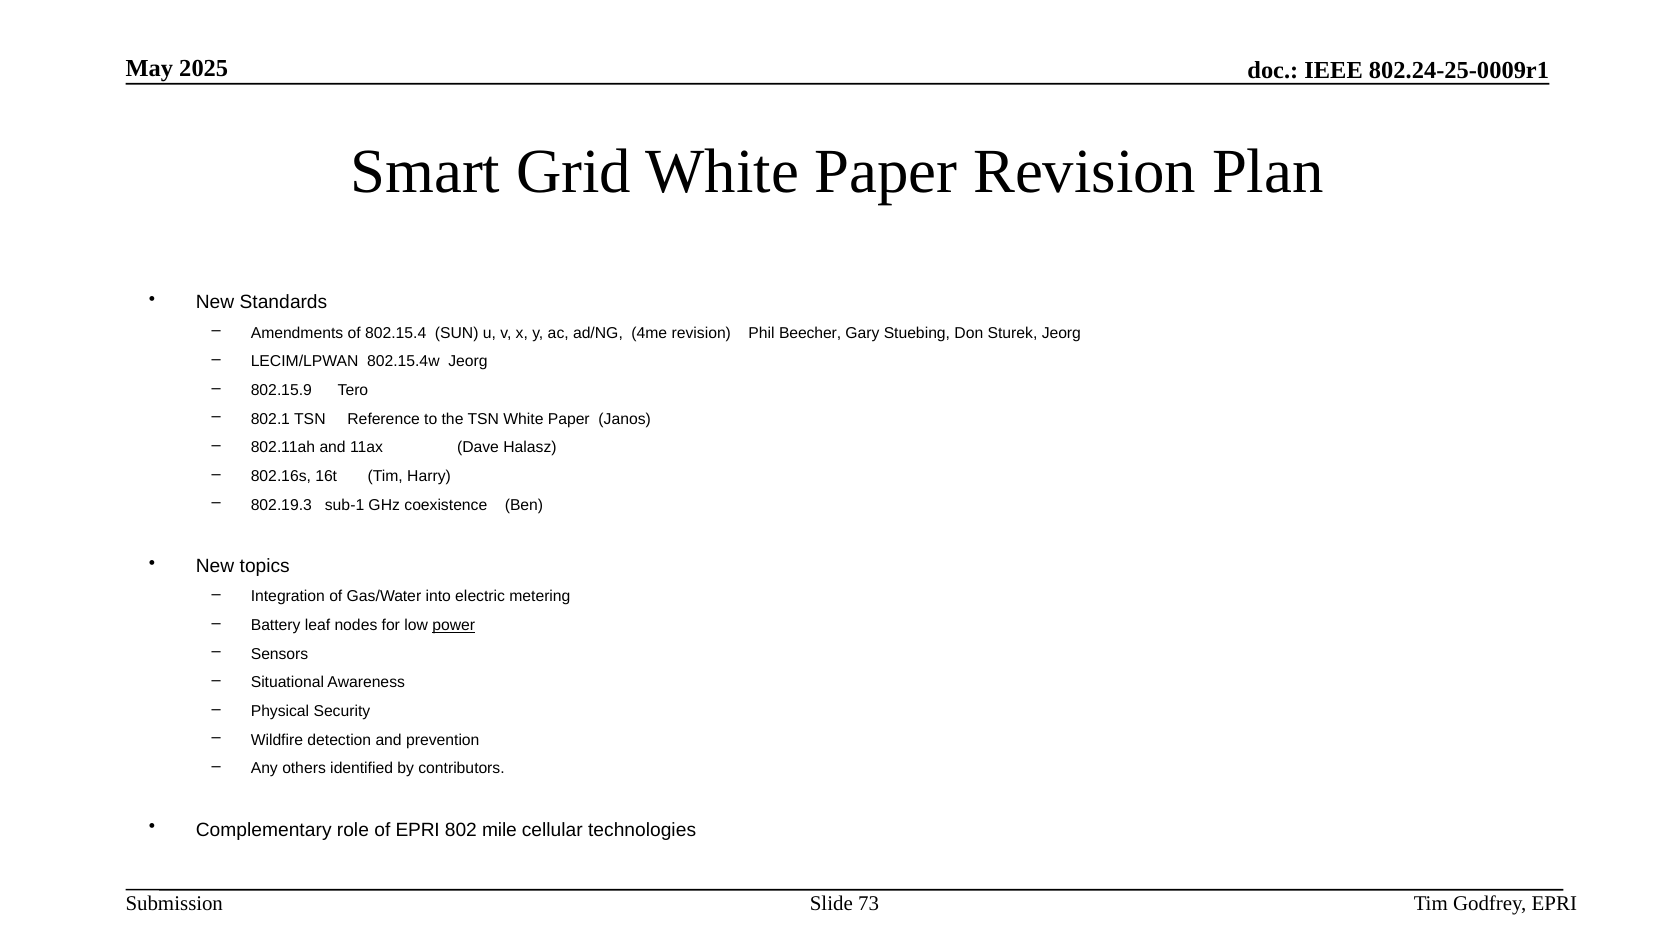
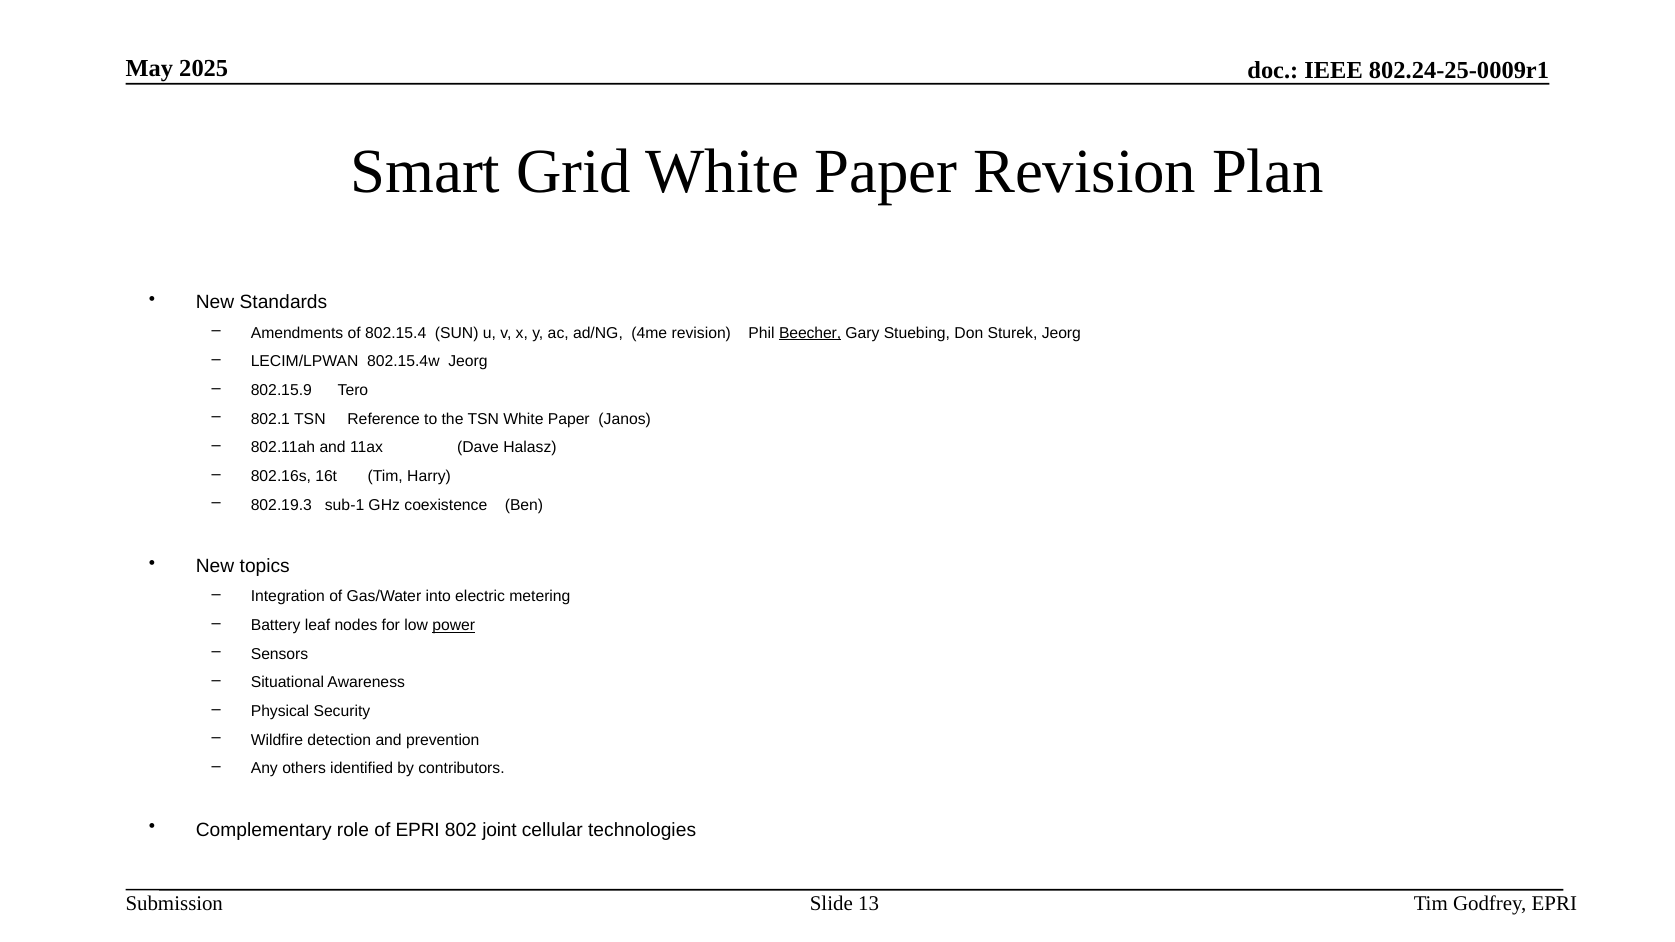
Beecher underline: none -> present (810, 333)
mile: mile -> joint (499, 830)
73: 73 -> 13 (869, 904)
